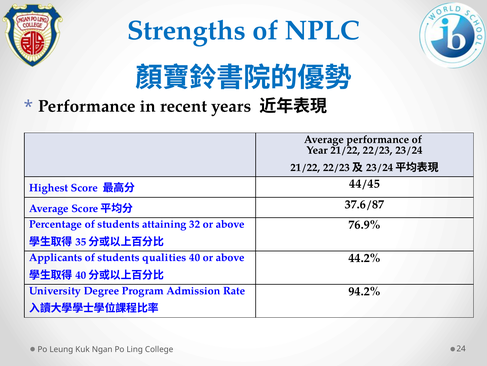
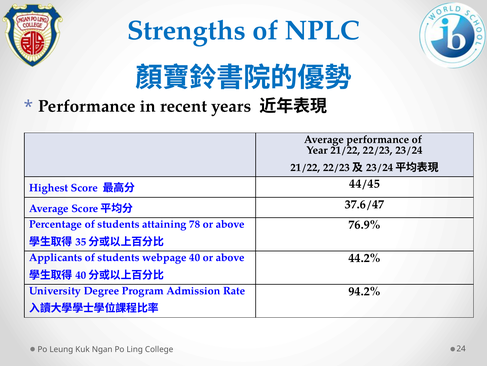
37.6/87: 37.6/87 -> 37.6/47 (365, 204)
32: 32 -> 78 (195, 224)
qualities: qualities -> webpage (164, 257)
